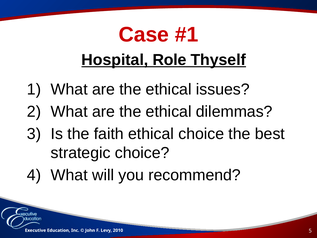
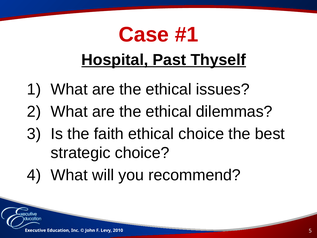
Role: Role -> Past (169, 60)
